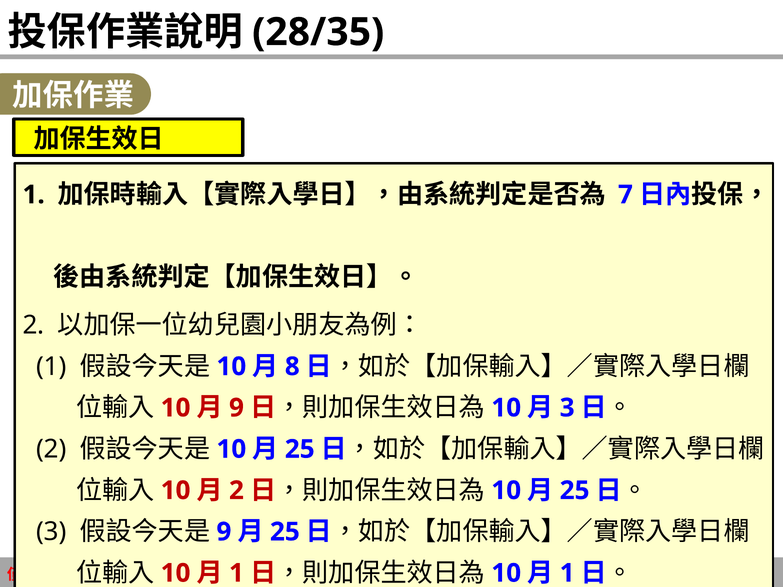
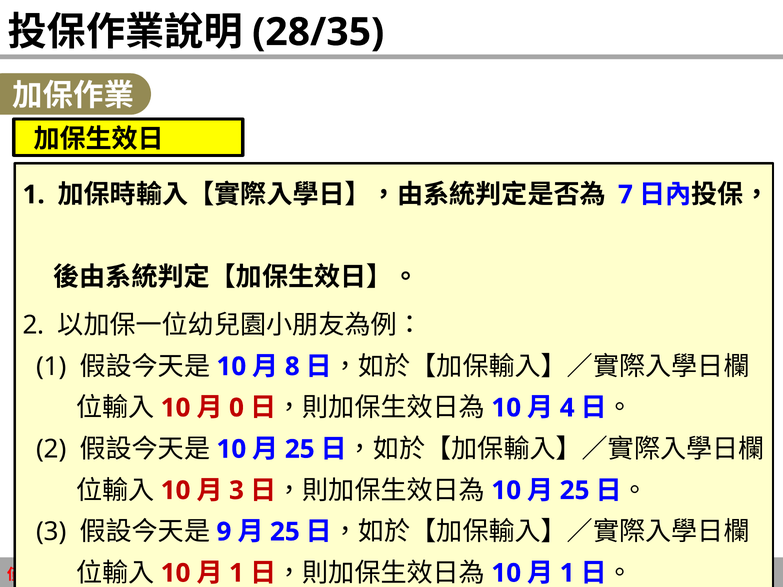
9: 9 -> 0 (236, 408)
3: 3 -> 4 (567, 408)
2: 2 -> 3 (236, 491)
